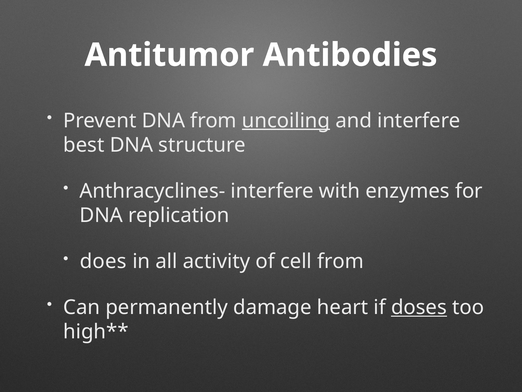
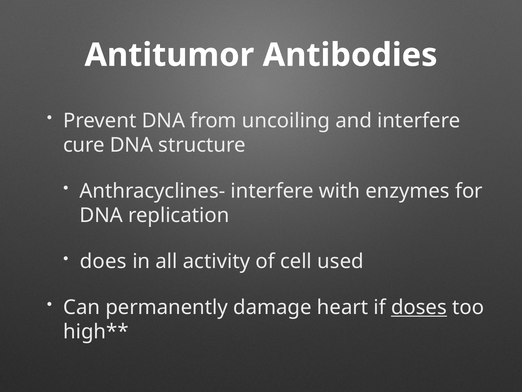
uncoiling underline: present -> none (286, 120)
best: best -> cure (84, 145)
cell from: from -> used (341, 261)
